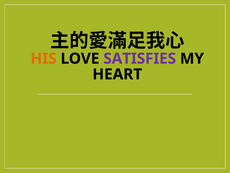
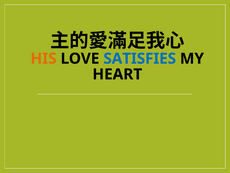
SATISFIES colour: purple -> blue (140, 58)
